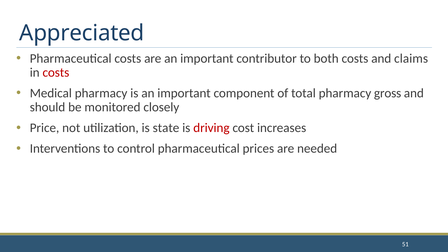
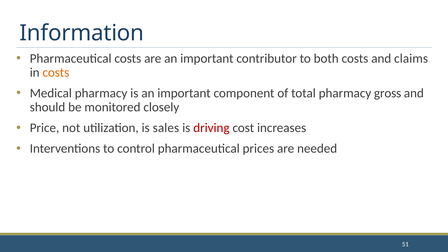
Appreciated: Appreciated -> Information (82, 33)
costs colour: red -> orange (56, 72)
state: state -> sales (166, 128)
